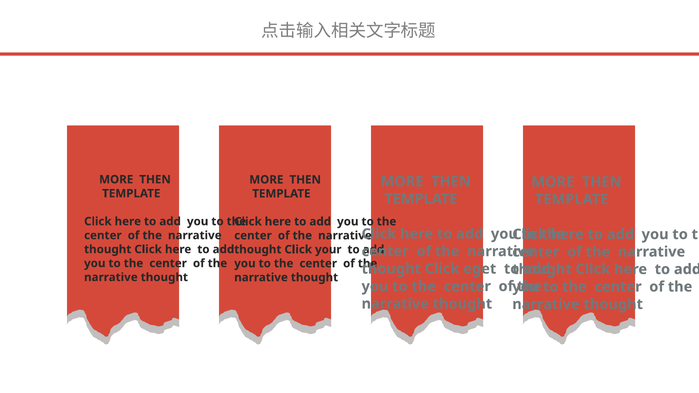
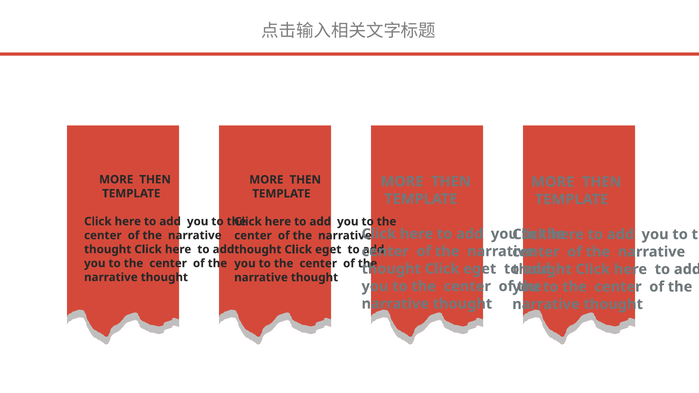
your: your -> eget (328, 250)
